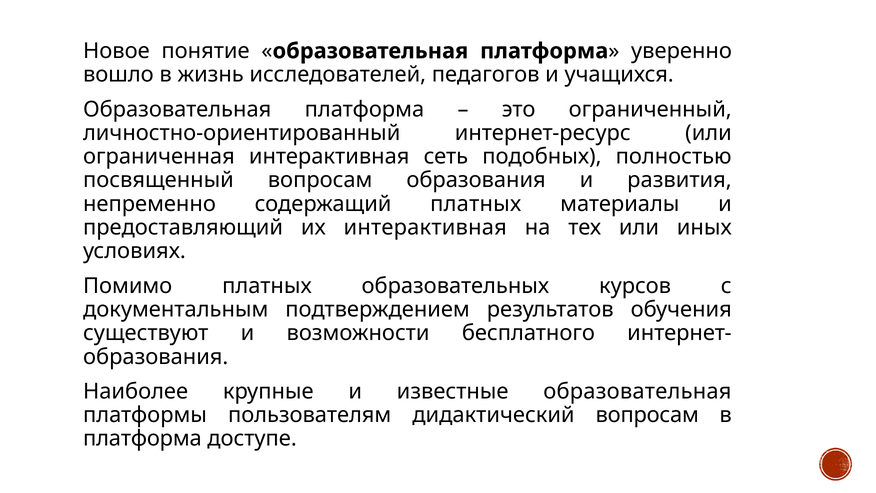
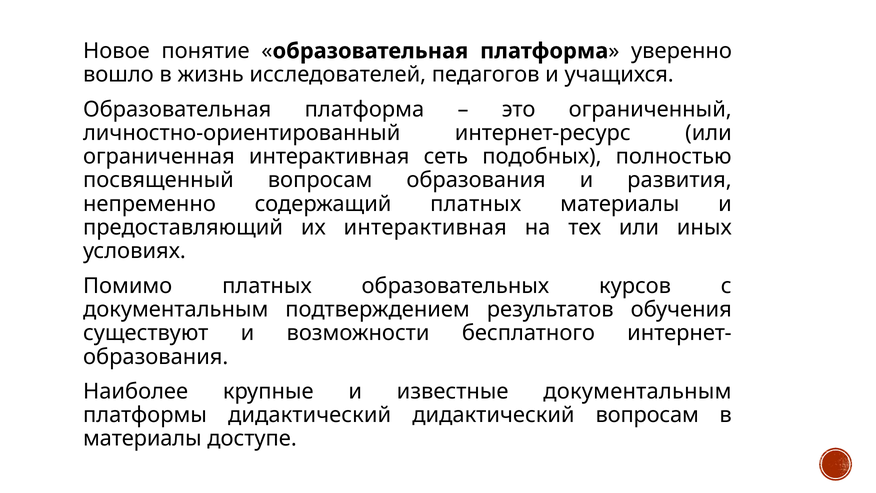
известные образовательная: образовательная -> документальным (637, 391)
платформы пользователям: пользователям -> дидактический (310, 415)
платформа: платформа -> материалы (142, 438)
